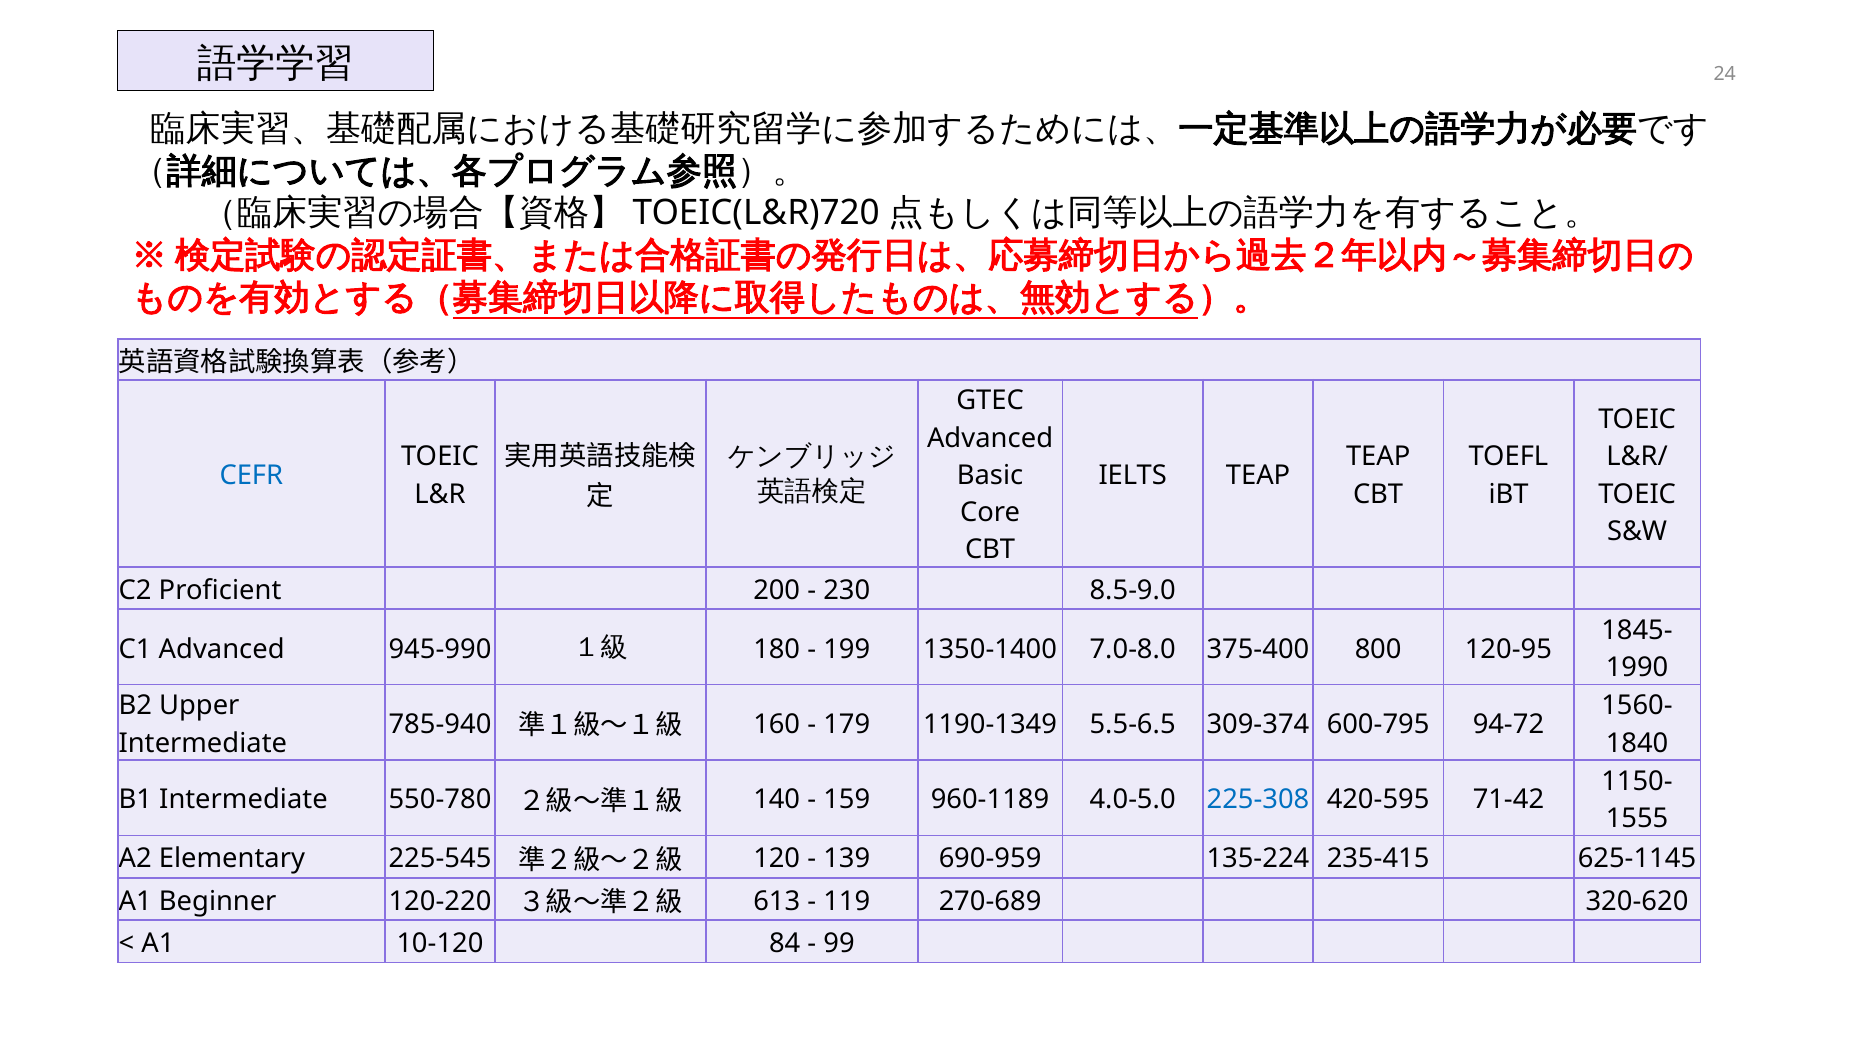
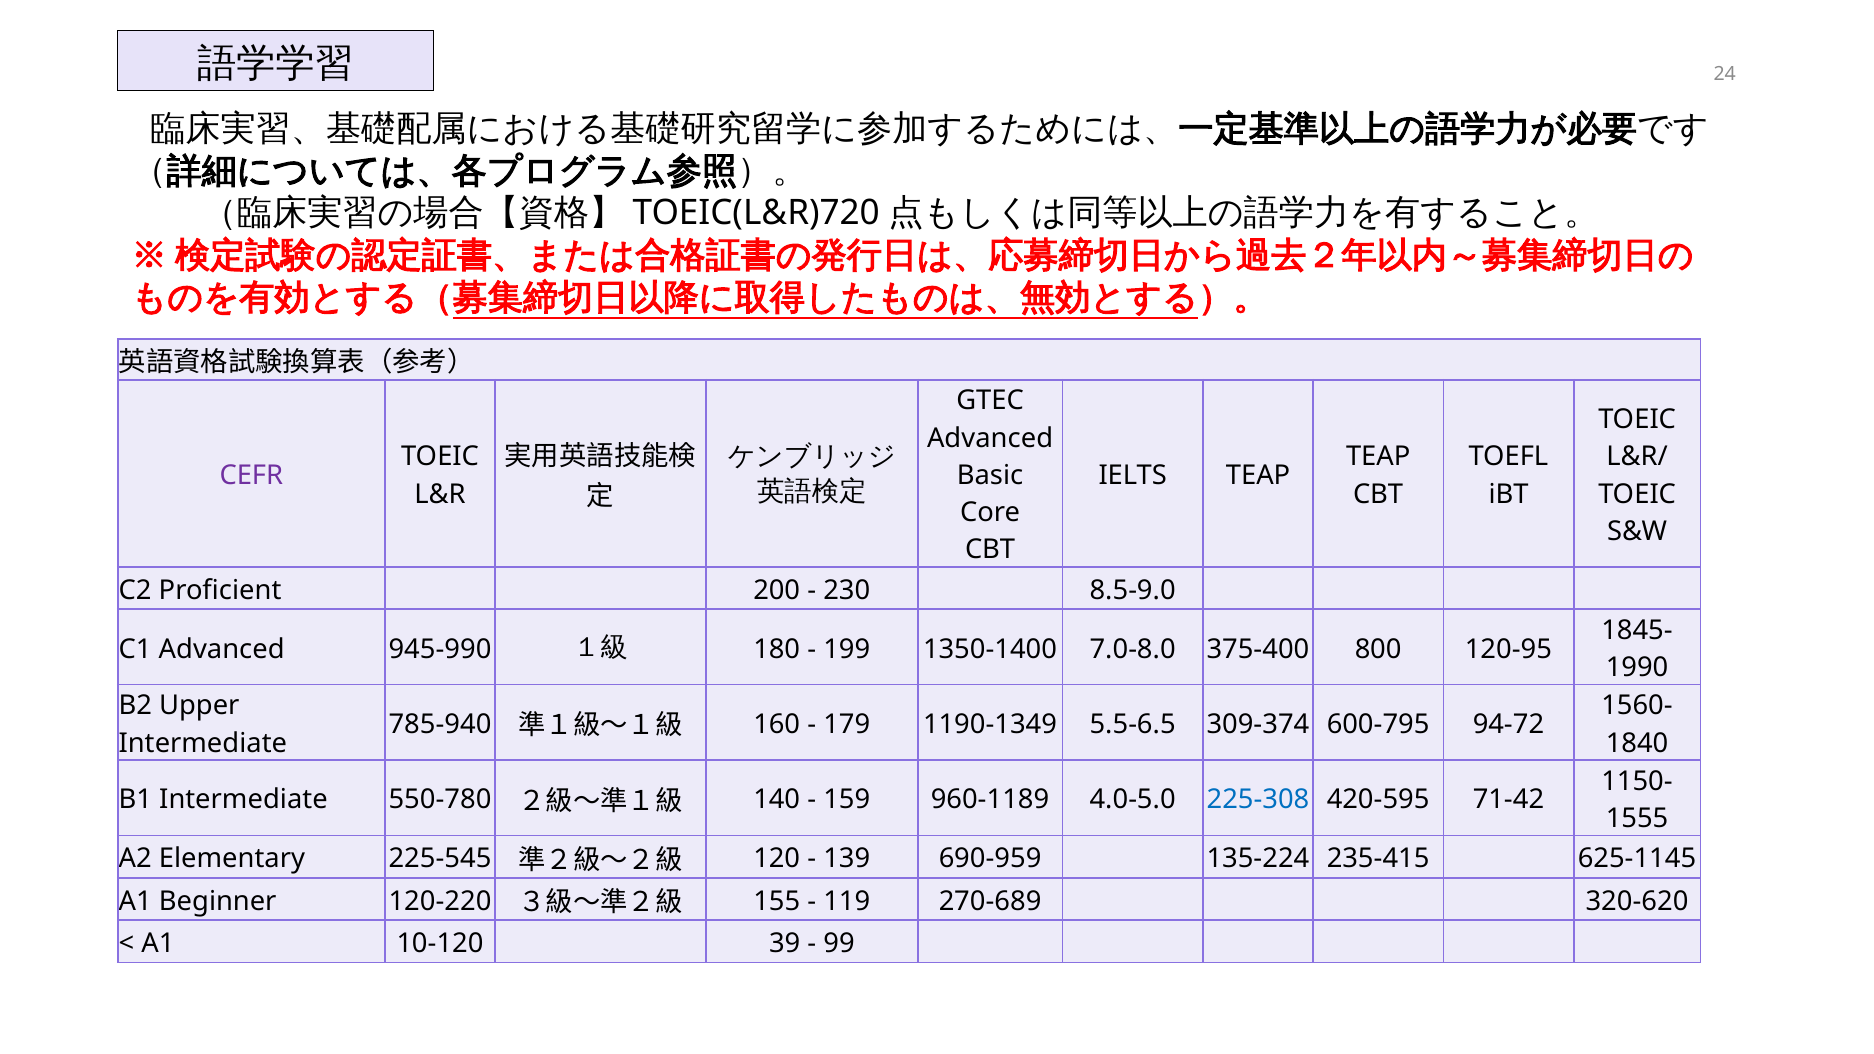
CEFR colour: blue -> purple (251, 476)
613: 613 -> 155 (777, 901)
84: 84 -> 39 (785, 944)
